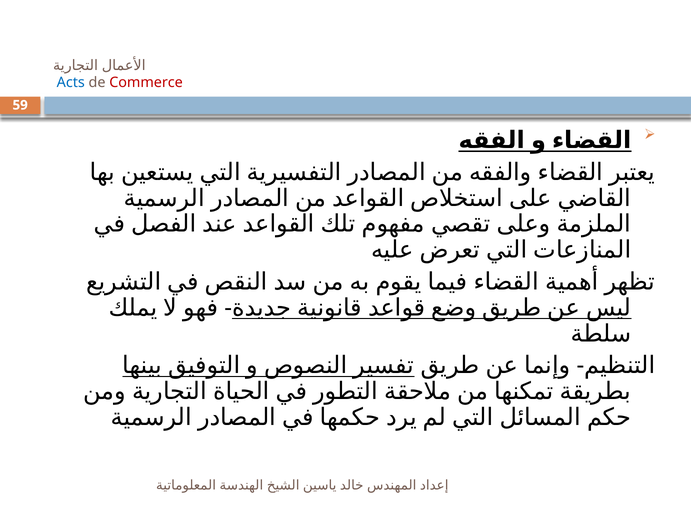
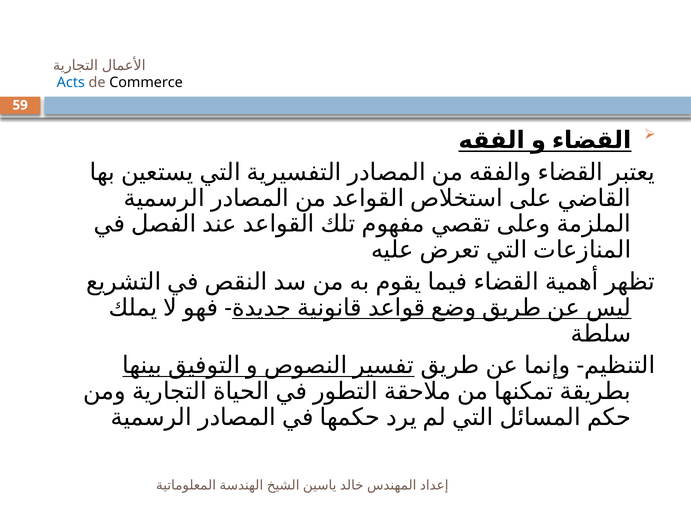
Commerce colour: red -> black (146, 83)
